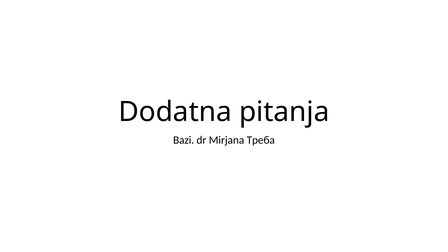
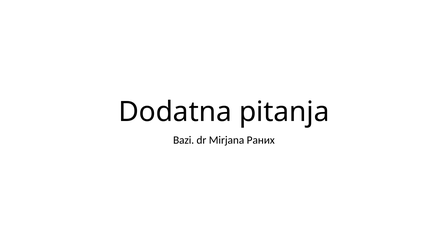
Треба: Треба -> Раних (261, 140)
